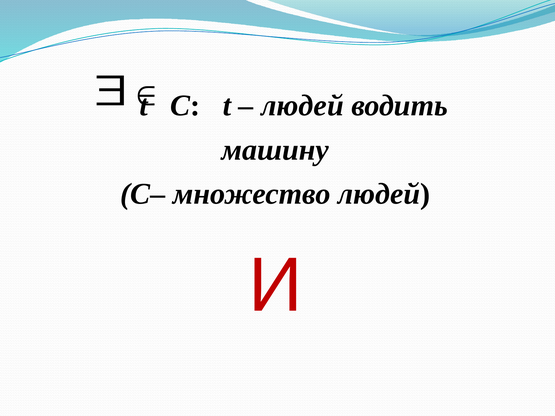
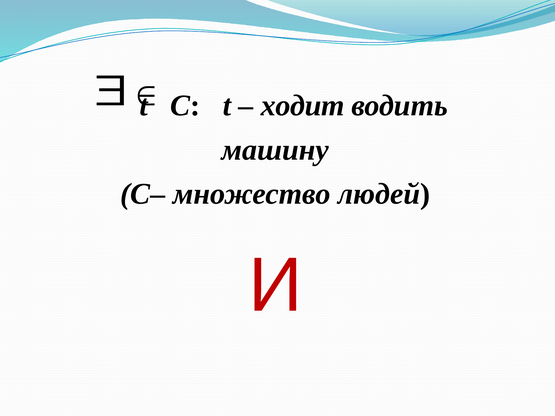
людей: людей -> ходит (303, 106)
